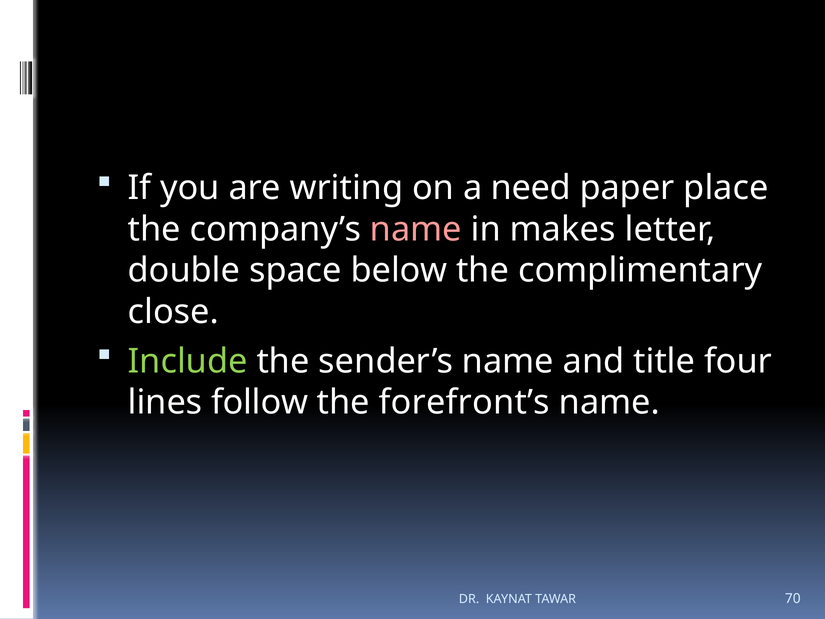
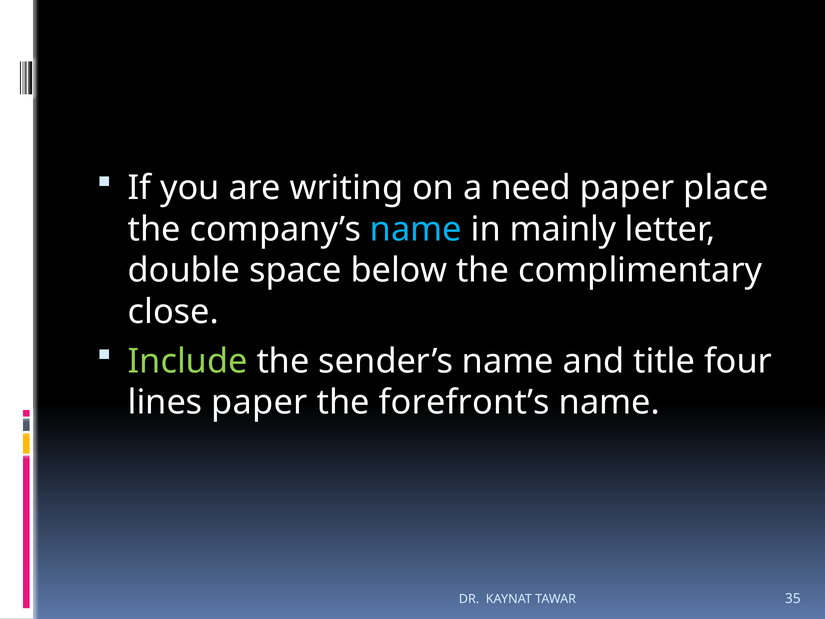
name colour: pink -> light blue (416, 229)
makes: makes -> mainly (563, 229)
lines follow: follow -> paper (259, 402)
70: 70 -> 35 (793, 598)
